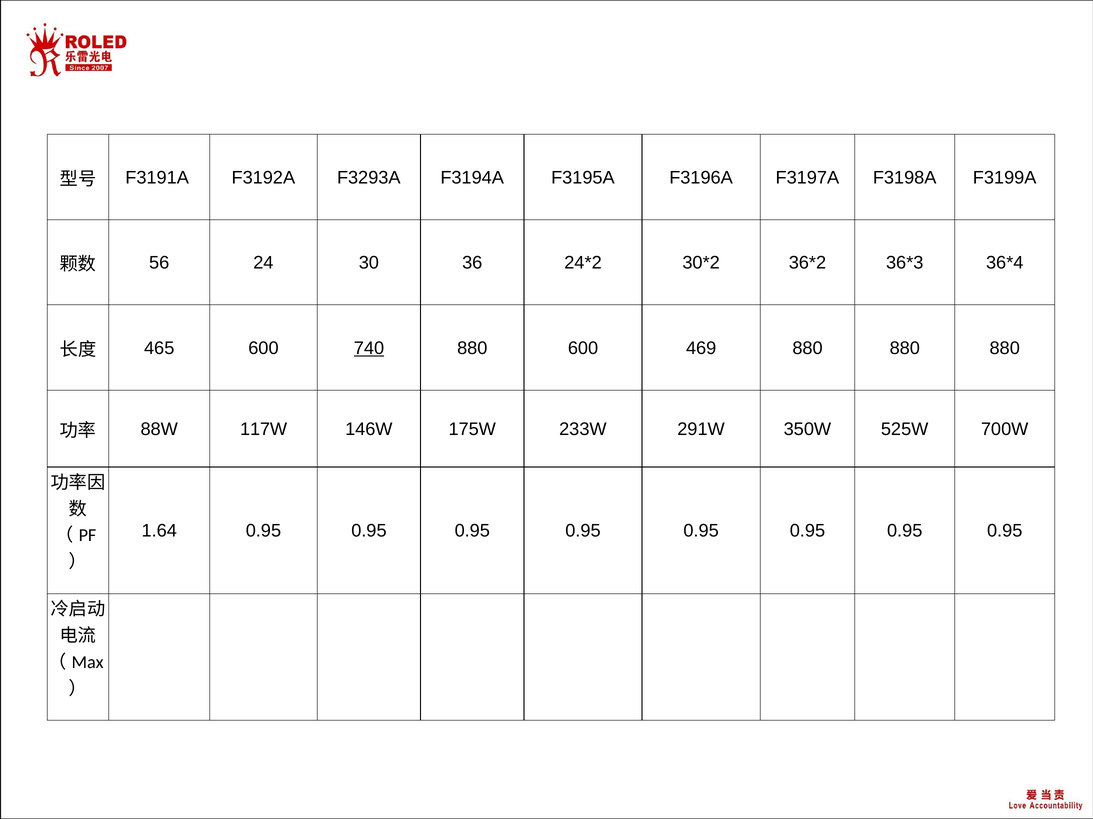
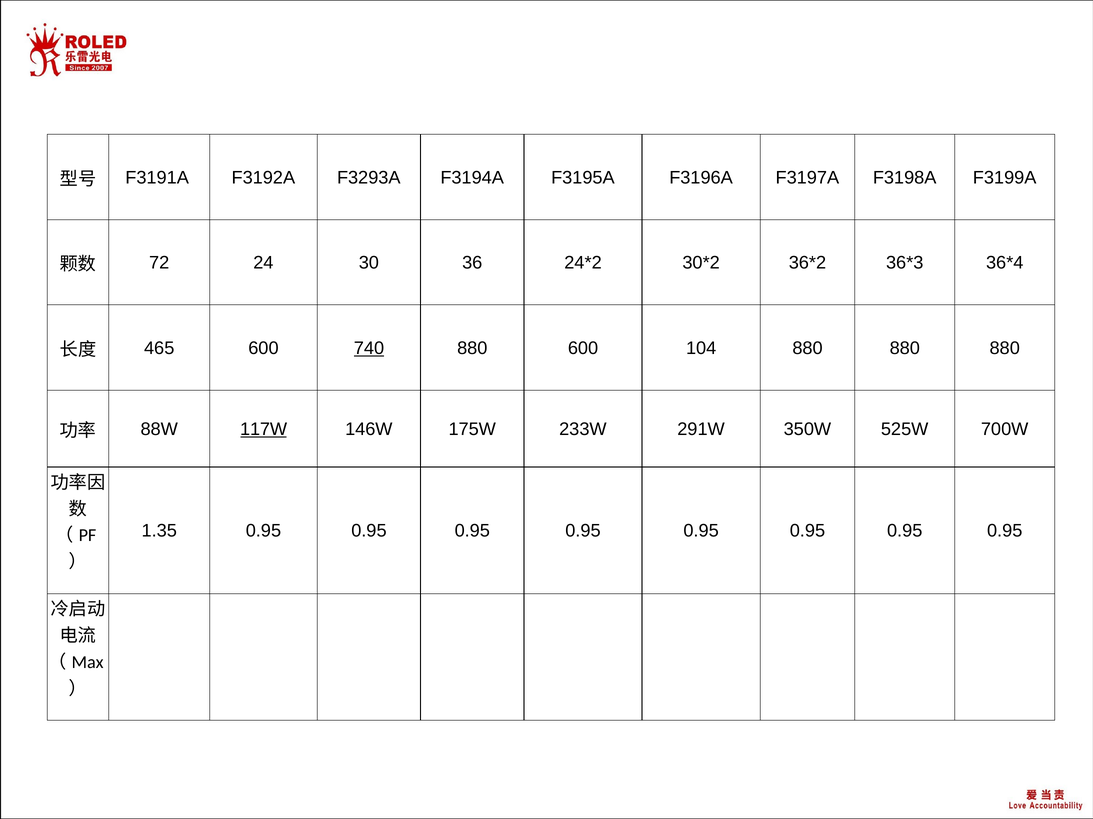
56: 56 -> 72 (159, 263)
469: 469 -> 104 (701, 349)
117W underline: none -> present (264, 430)
1.64: 1.64 -> 1.35 (159, 531)
